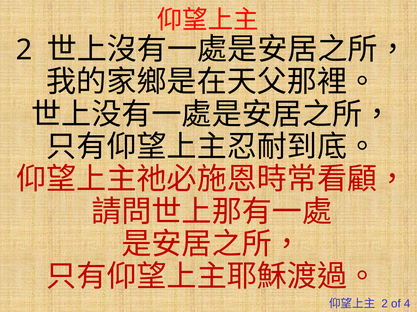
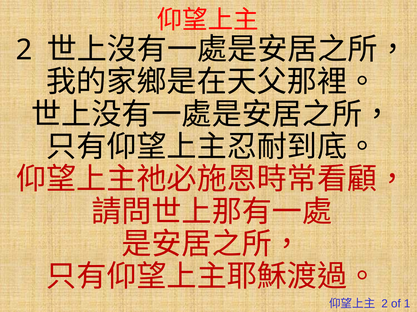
4: 4 -> 1 (407, 304)
